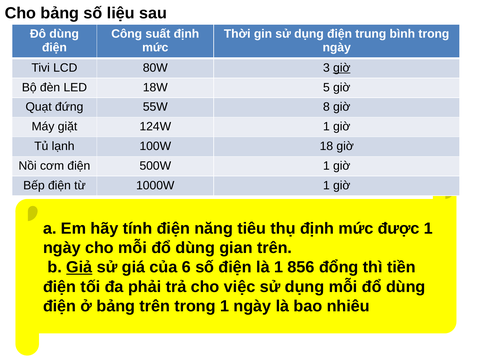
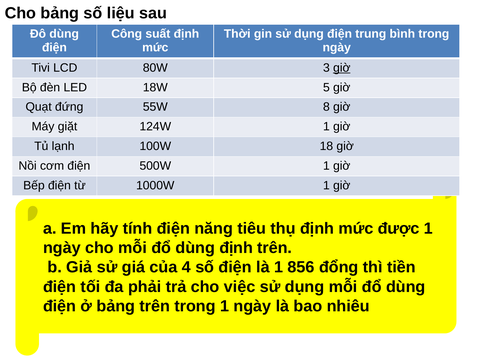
dùng gian: gian -> định (236, 248)
Giả underline: present -> none (79, 267)
6: 6 -> 4 (186, 267)
